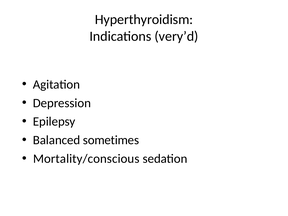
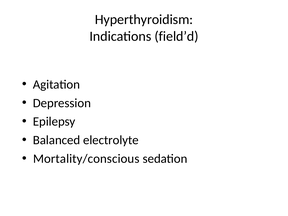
very’d: very’d -> field’d (176, 36)
sometimes: sometimes -> electrolyte (111, 140)
